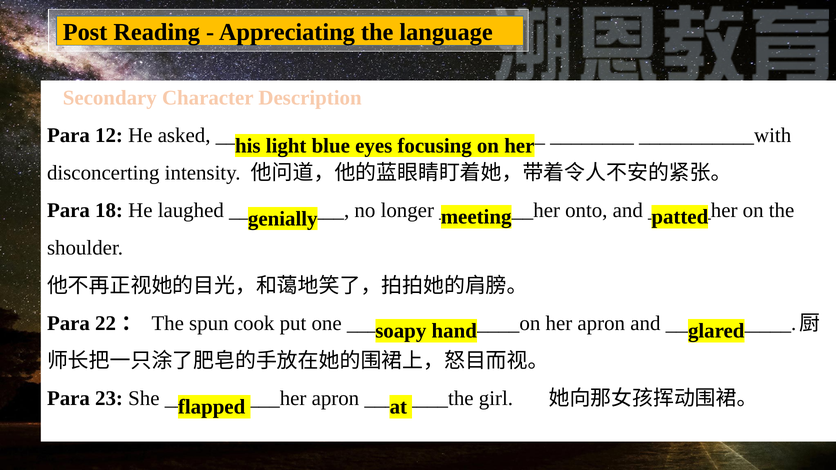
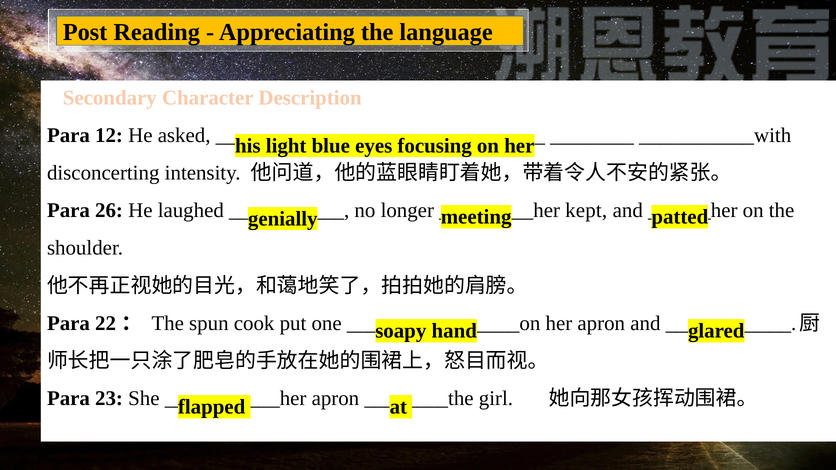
18: 18 -> 26 (109, 211)
onto: onto -> kept (586, 211)
